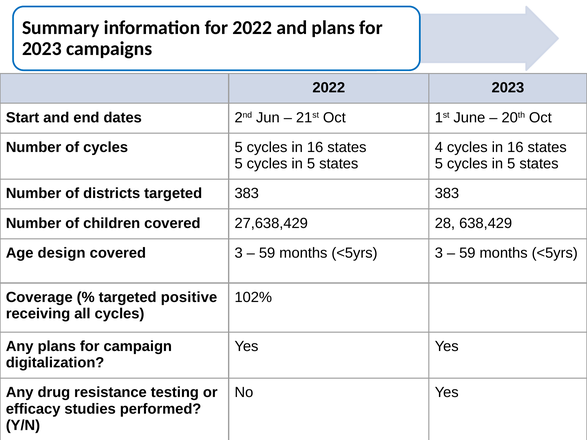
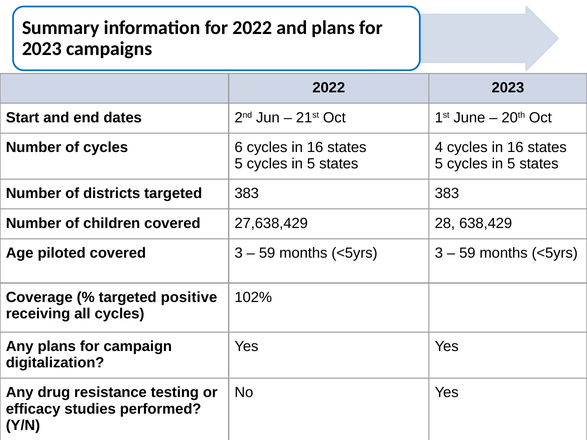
cycles 5: 5 -> 6 (239, 147)
design: design -> piloted (62, 253)
